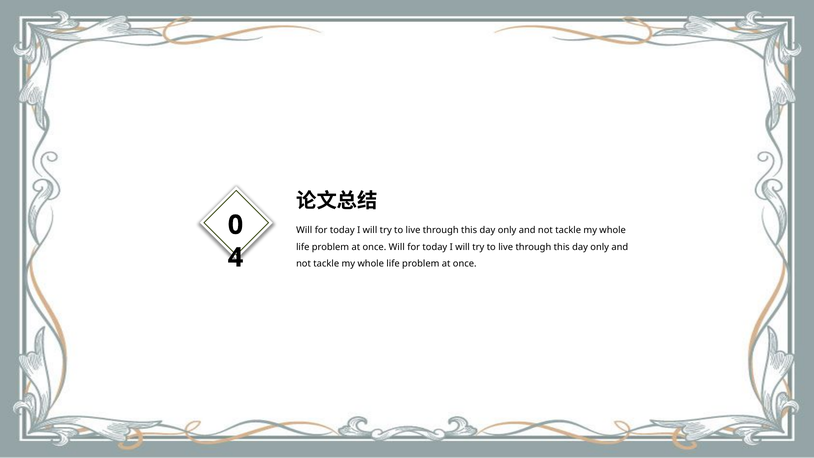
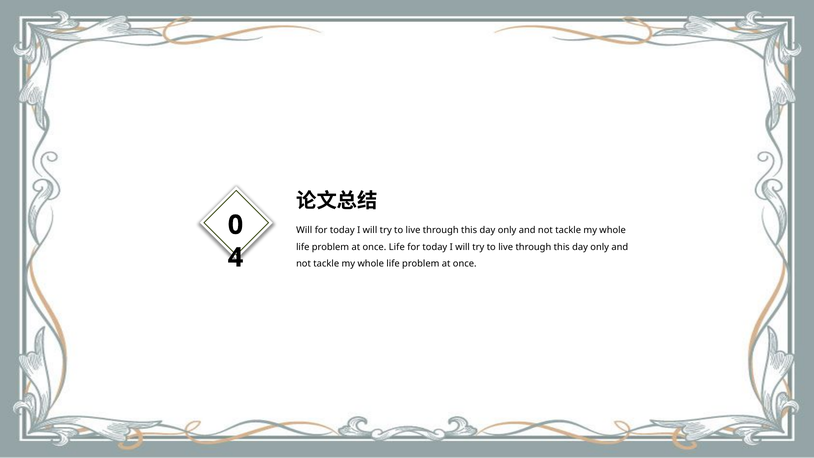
once Will: Will -> Life (397, 247)
